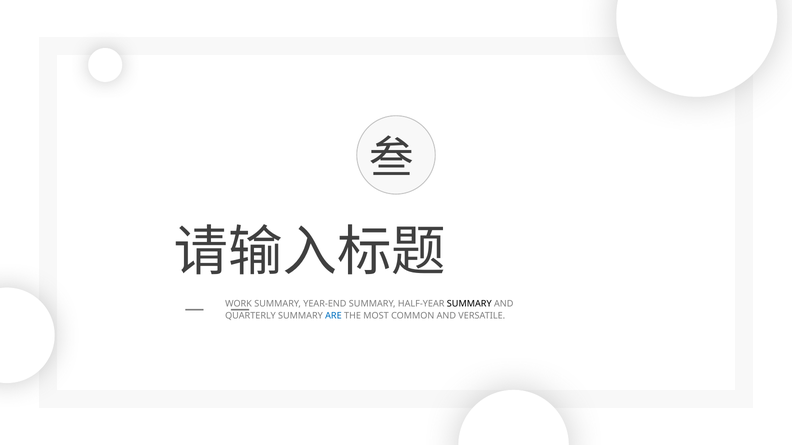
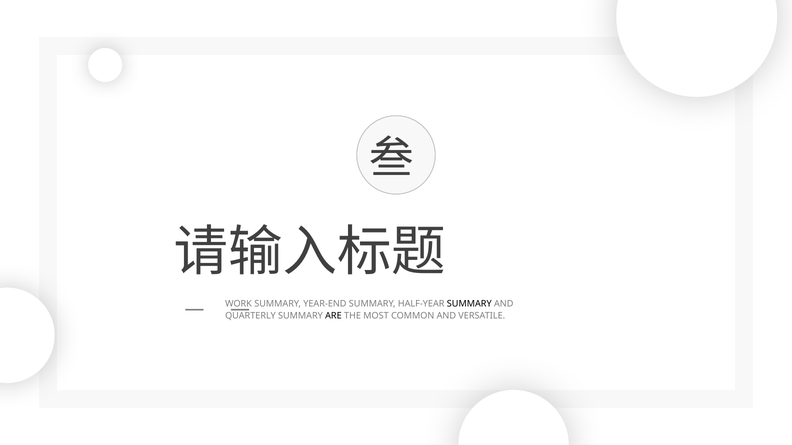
ARE colour: blue -> black (333, 316)
